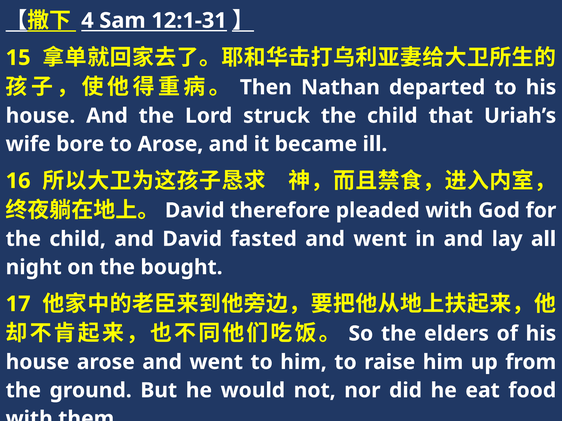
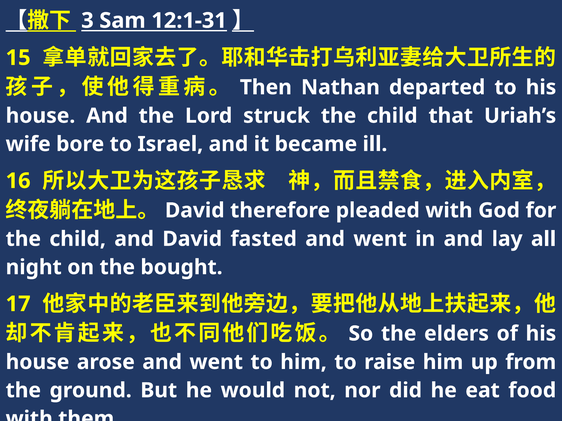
4: 4 -> 3 (87, 21)
to Arose: Arose -> Israel (170, 144)
